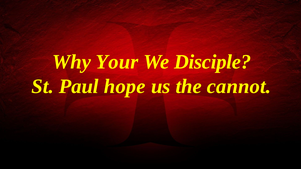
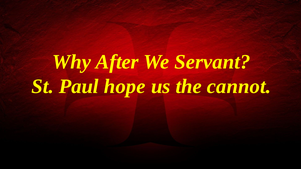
Your: Your -> After (117, 62)
Disciple: Disciple -> Servant (212, 62)
